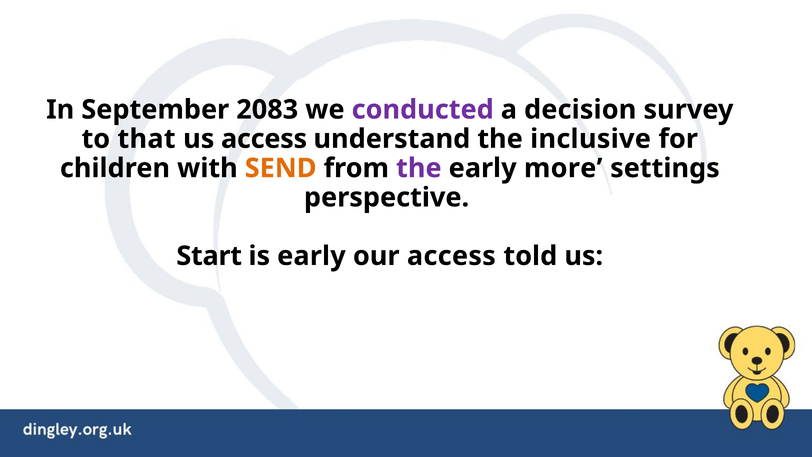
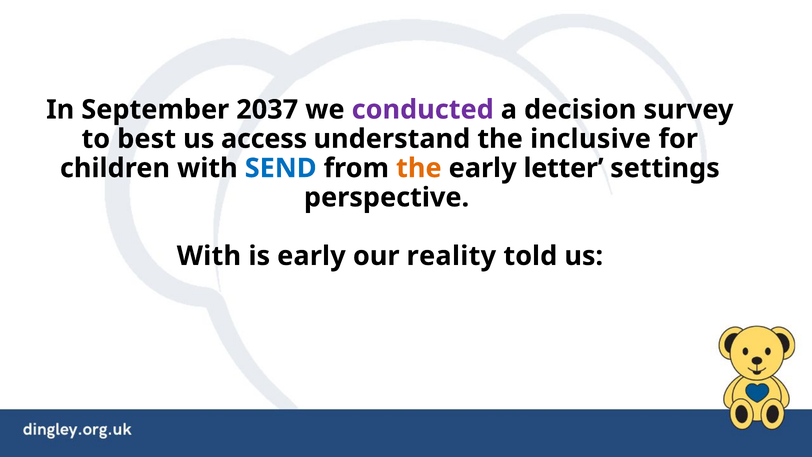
2083: 2083 -> 2037 (267, 110)
that: that -> best (147, 139)
SEND colour: orange -> blue (281, 168)
the colour: purple -> orange (419, 168)
more: more -> letter (564, 168)
Start: Start -> With (209, 256)
our access: access -> reality (451, 256)
